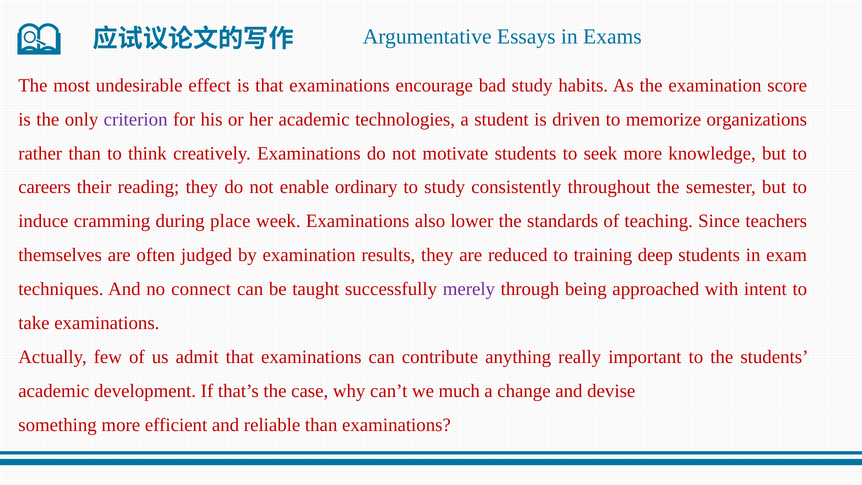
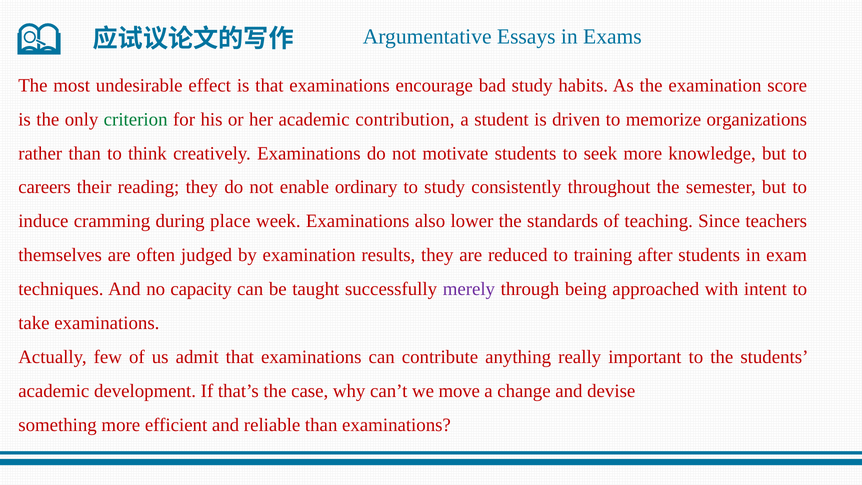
criterion colour: purple -> green (136, 119)
technologies: technologies -> contribution (405, 119)
deep: deep -> after (655, 255)
connect: connect -> capacity (201, 289)
much: much -> move (459, 391)
